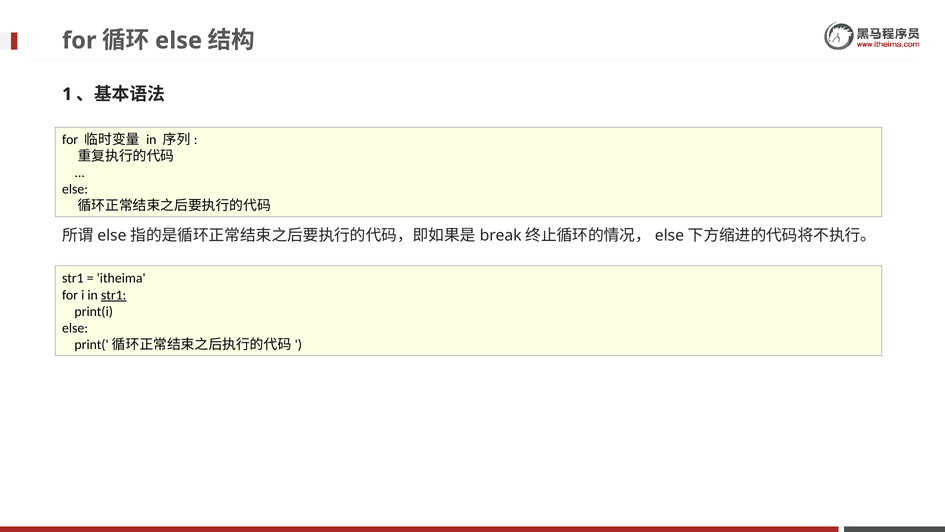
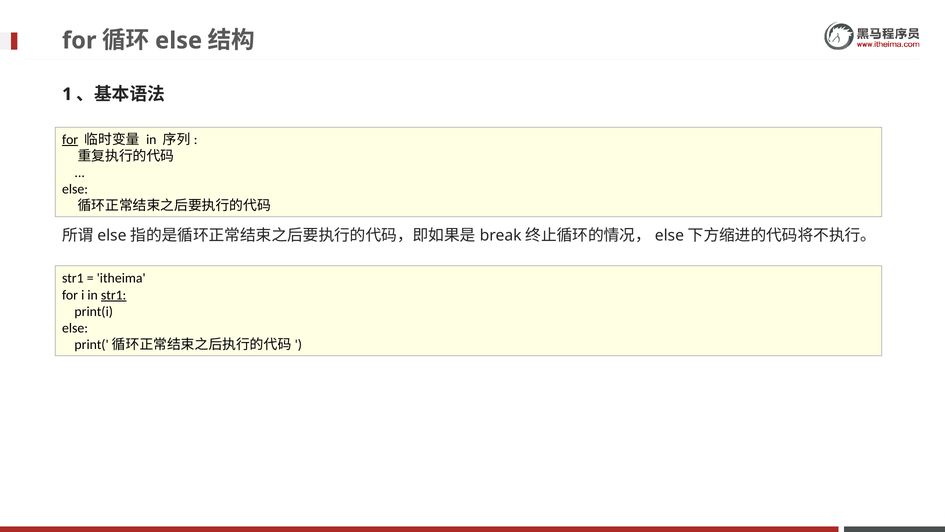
for underline: none -> present (70, 140)
